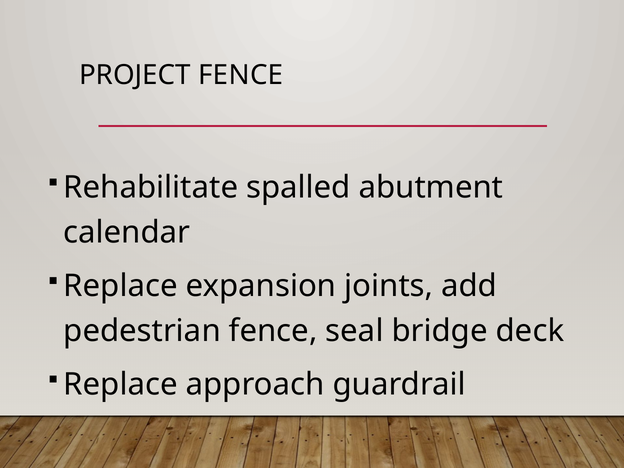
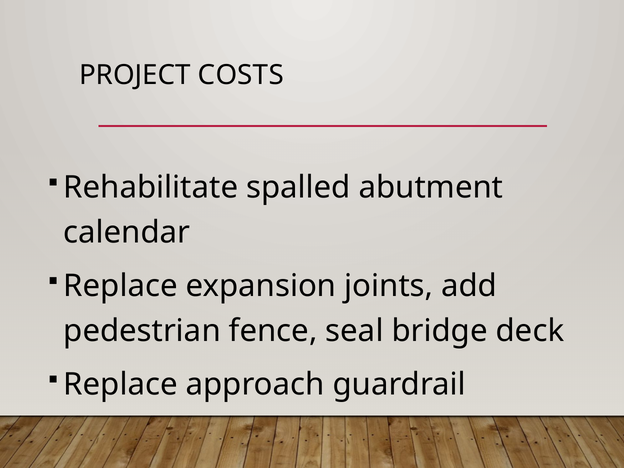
PROJECT FENCE: FENCE -> COSTS (241, 75)
